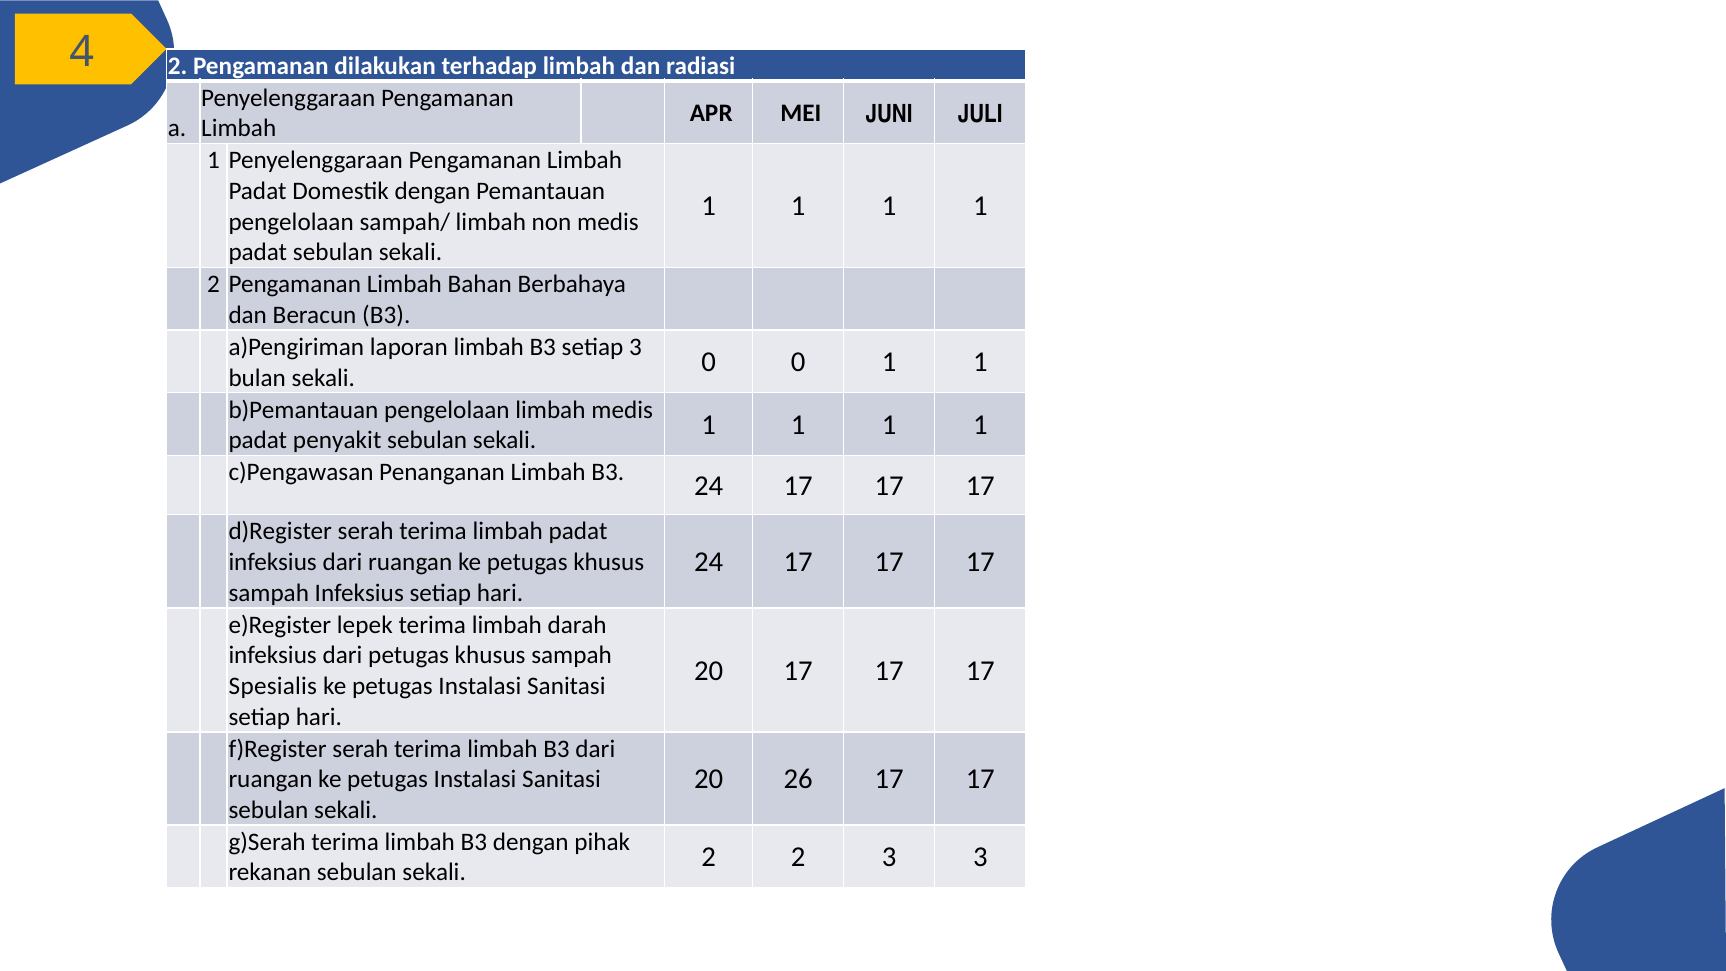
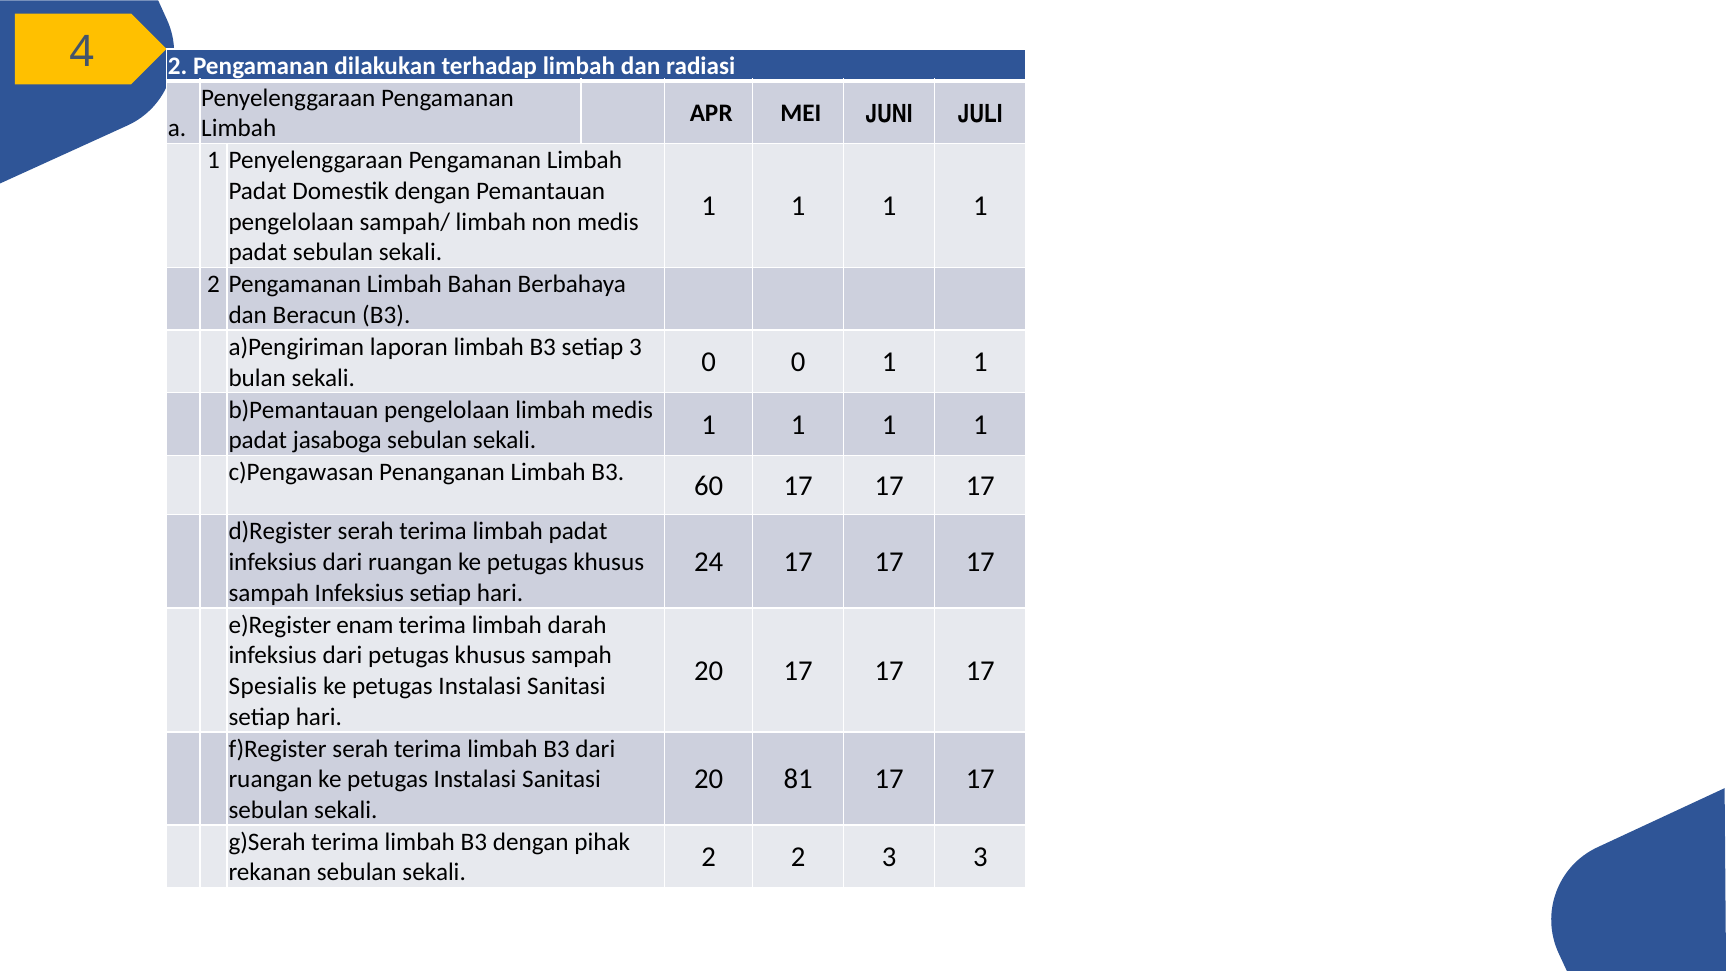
penyakit: penyakit -> jasaboga (337, 440)
B3 24: 24 -> 60 (709, 486)
lepek: lepek -> enam (365, 625)
26: 26 -> 81 (798, 779)
